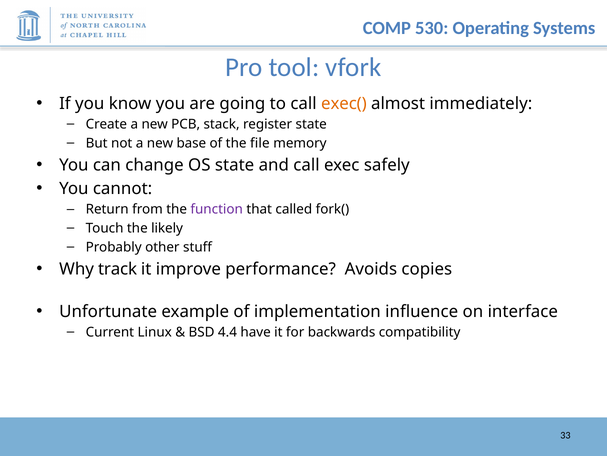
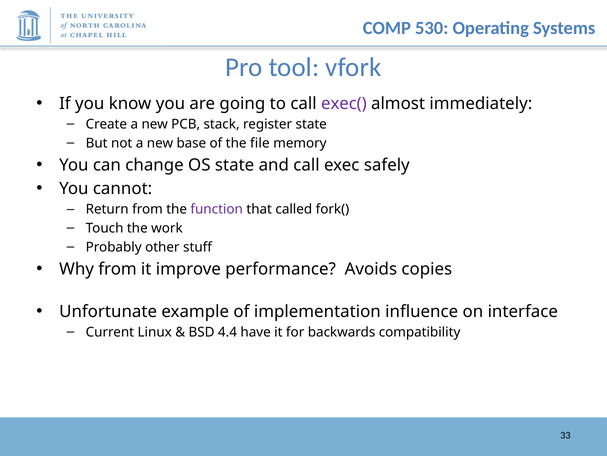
exec( colour: orange -> purple (344, 103)
likely: likely -> work (167, 228)
Why track: track -> from (118, 269)
